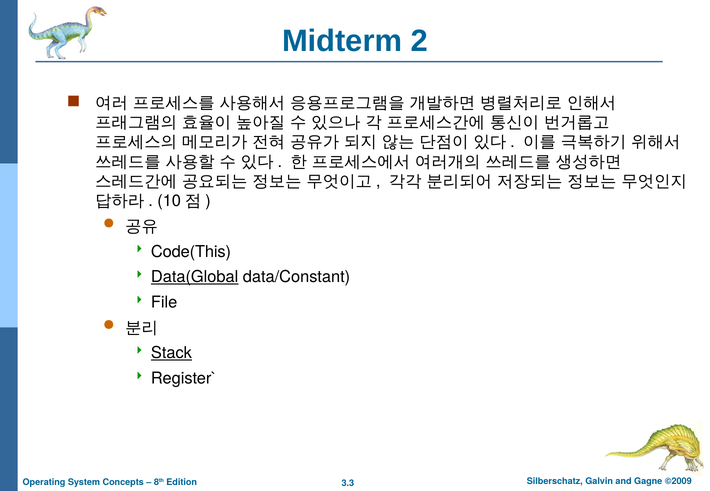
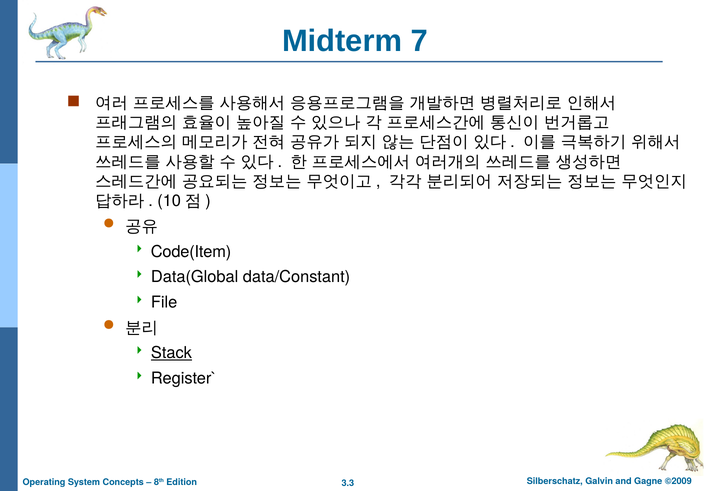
2: 2 -> 7 (419, 41)
Code(This: Code(This -> Code(Item (191, 252)
Data(Global underline: present -> none (195, 277)
